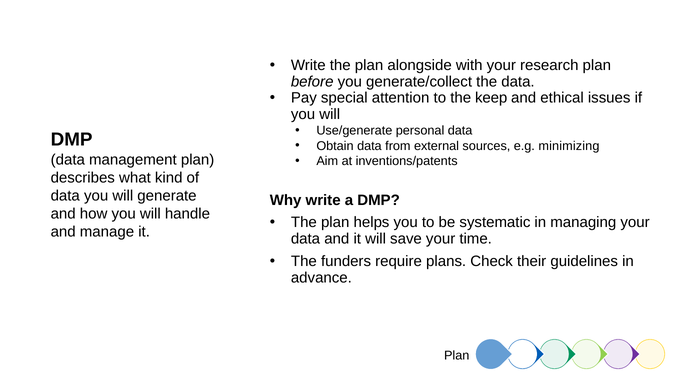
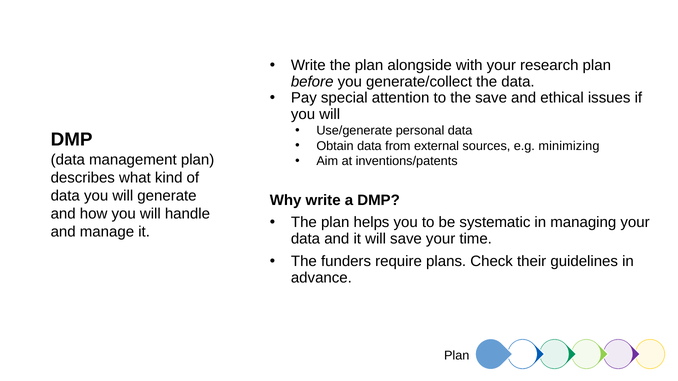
the keep: keep -> save (491, 98)
